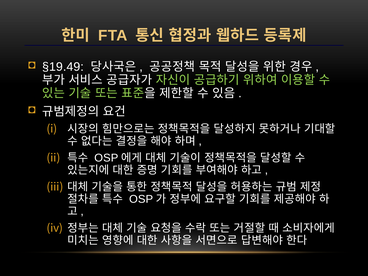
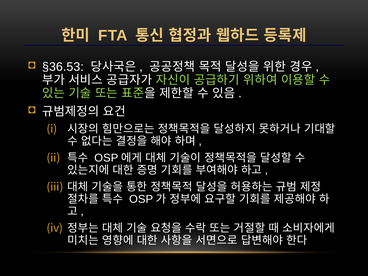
§19.49: §19.49 -> §36.53 (63, 67)
